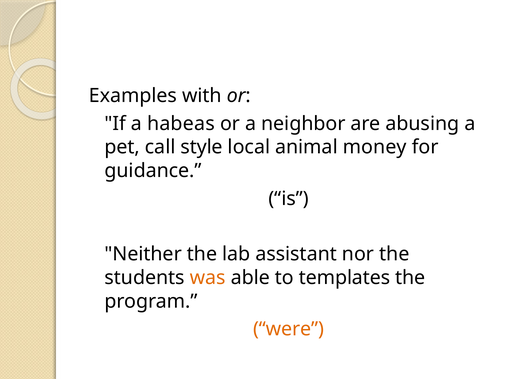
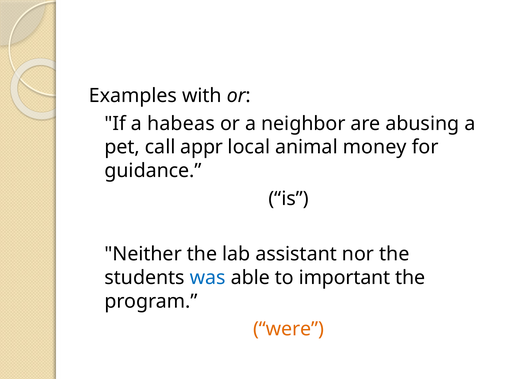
style: style -> appr (202, 147)
was colour: orange -> blue (208, 278)
templates: templates -> important (345, 278)
